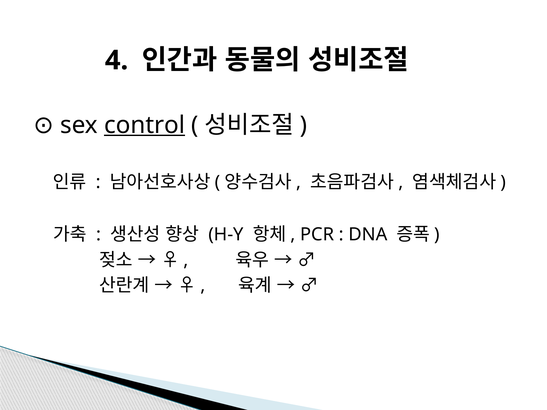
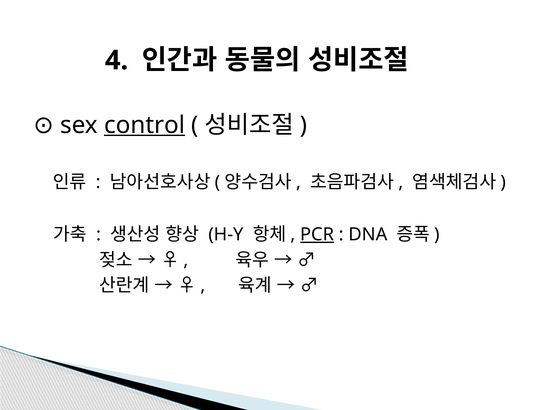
PCR underline: none -> present (317, 235)
